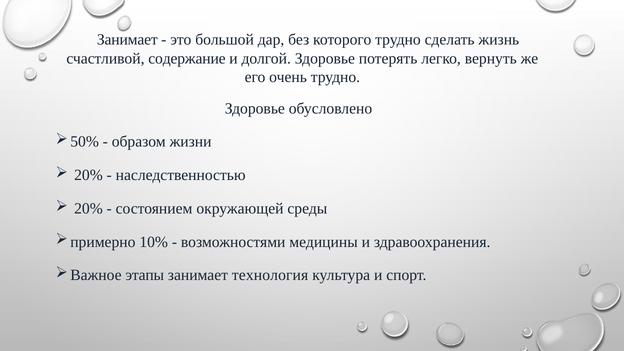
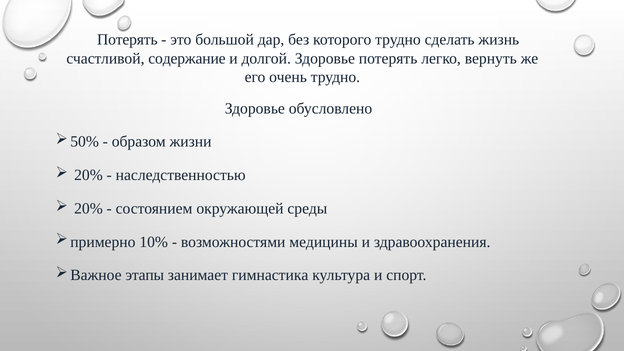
Занимает: Занимает -> Потерять (127, 40)
технология: технология -> гимнастика (270, 275)
